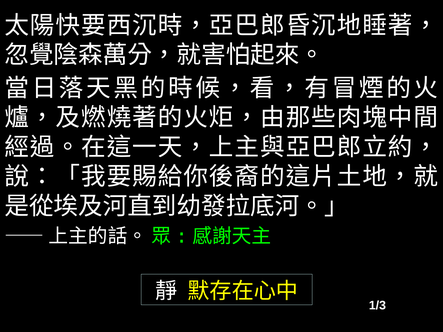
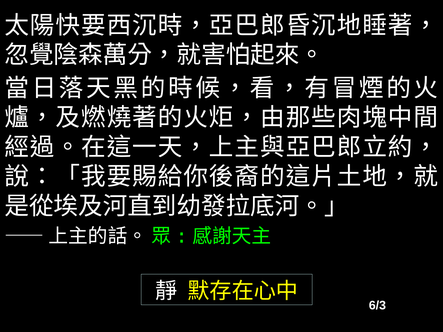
1/3: 1/3 -> 6/3 (377, 306)
